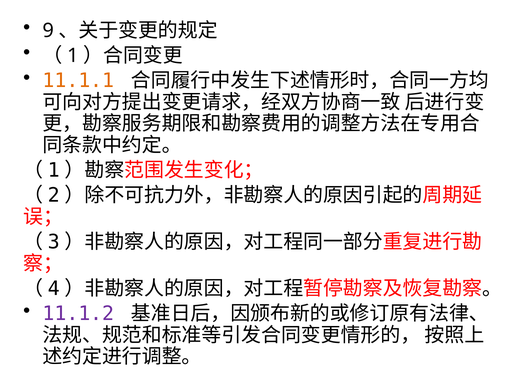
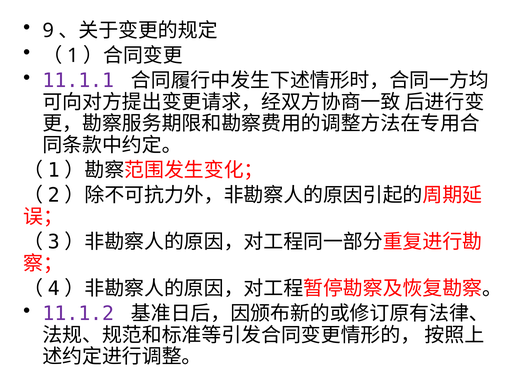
11.1.1 colour: orange -> purple (78, 81)
